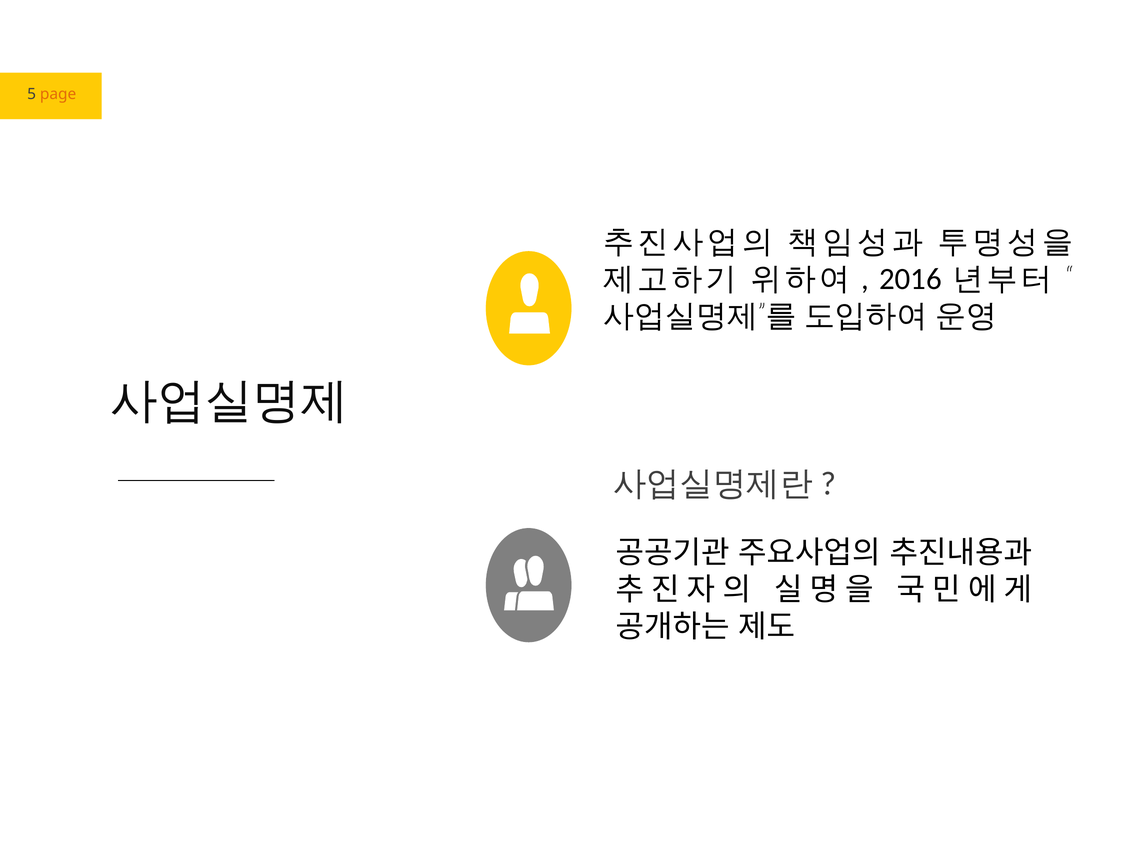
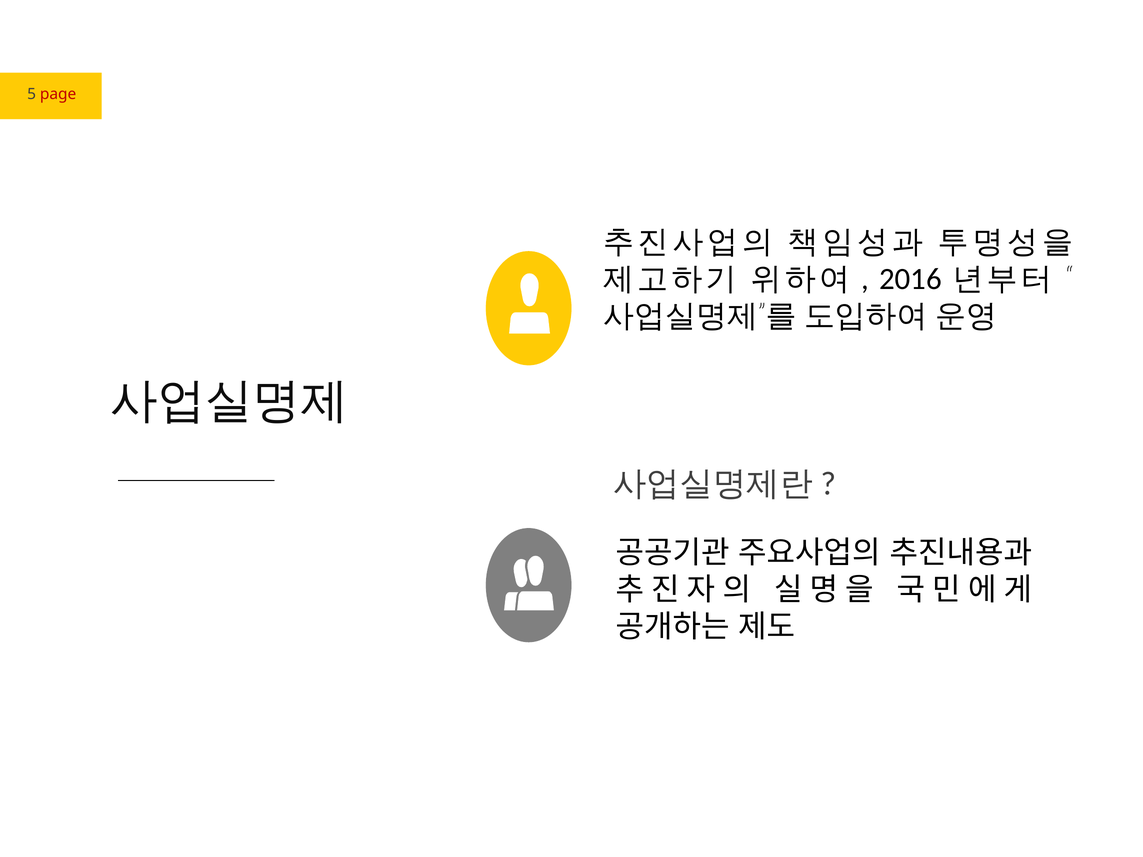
page colour: orange -> red (58, 94)
